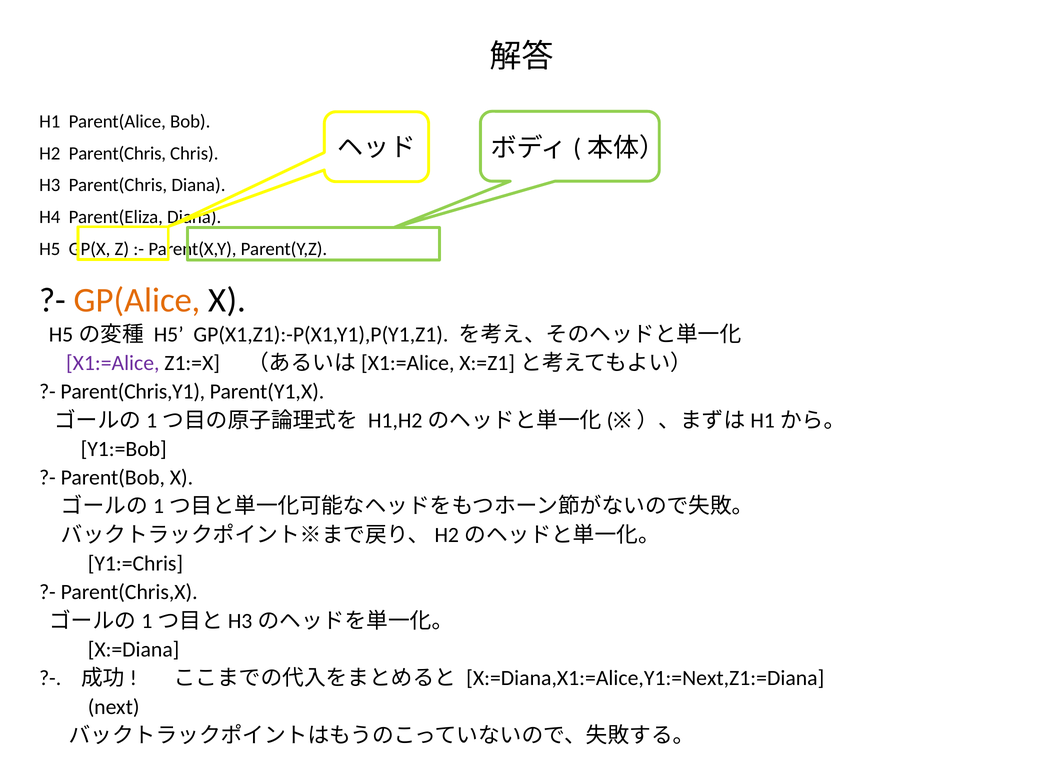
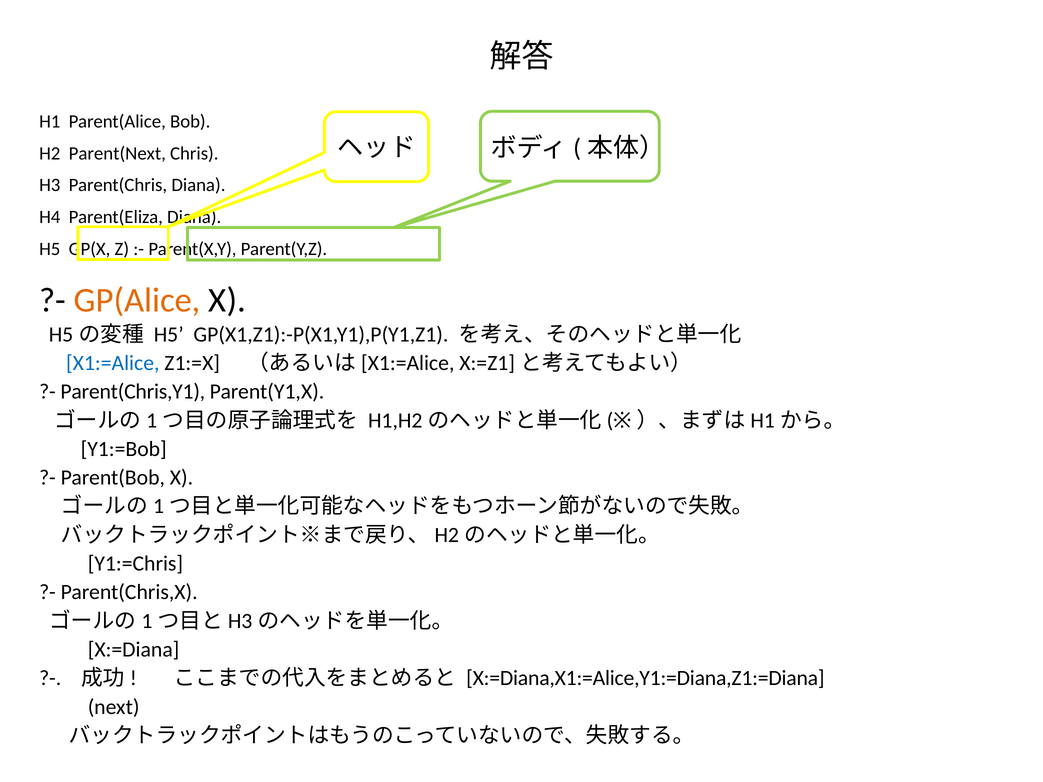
H2 Parent(Chris: Parent(Chris -> Parent(Next (117, 153)
X1:=Alice colour: purple -> blue (113, 363)
X:=Diana,X1:=Alice,Y1:=Next,Z1:=Diana: X:=Diana,X1:=Alice,Y1:=Next,Z1:=Diana -> X:=Diana,X1:=Alice,Y1:=Diana,Z1:=Diana (645, 678)
